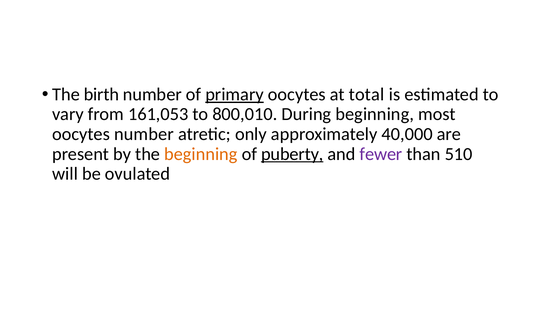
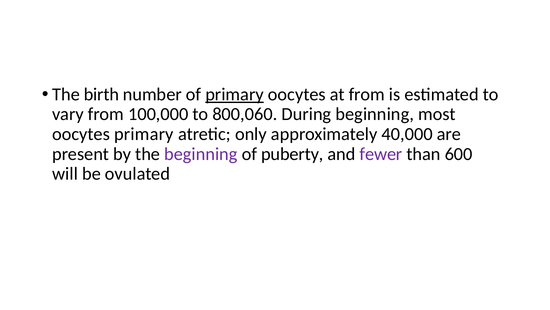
at total: total -> from (367, 94)
161,053: 161,053 -> 100,000 (158, 114)
800,010: 800,010 -> 800,060 (245, 114)
oocytes number: number -> primary (144, 134)
beginning colour: orange -> purple (201, 154)
puberty underline: present -> none (292, 154)
510: 510 -> 600 (459, 154)
